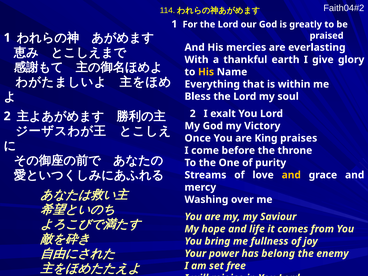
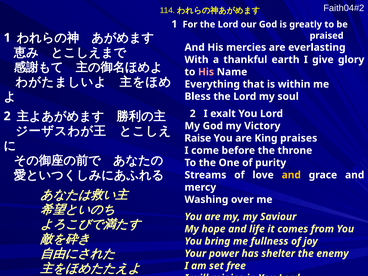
His colour: yellow -> pink (206, 72)
Once: Once -> Raise (198, 138)
belong: belong -> shelter (278, 254)
